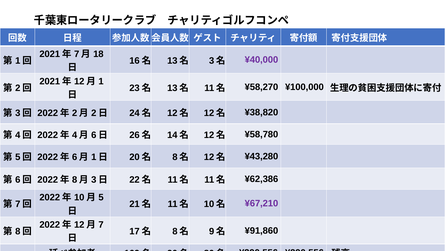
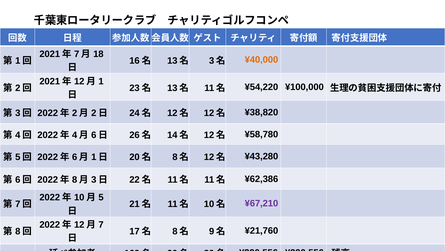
¥40,000 colour: purple -> orange (261, 60)
¥58,270: ¥58,270 -> ¥54,220 (261, 87)
¥91,860: ¥91,860 -> ¥21,760 (261, 230)
